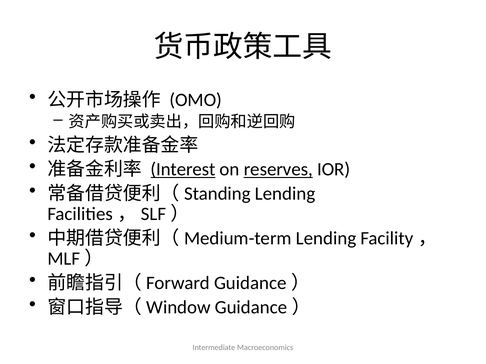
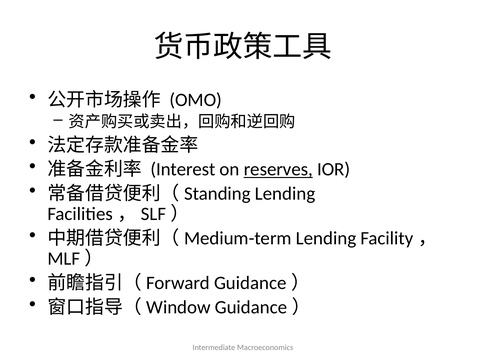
Interest underline: present -> none (183, 170)
